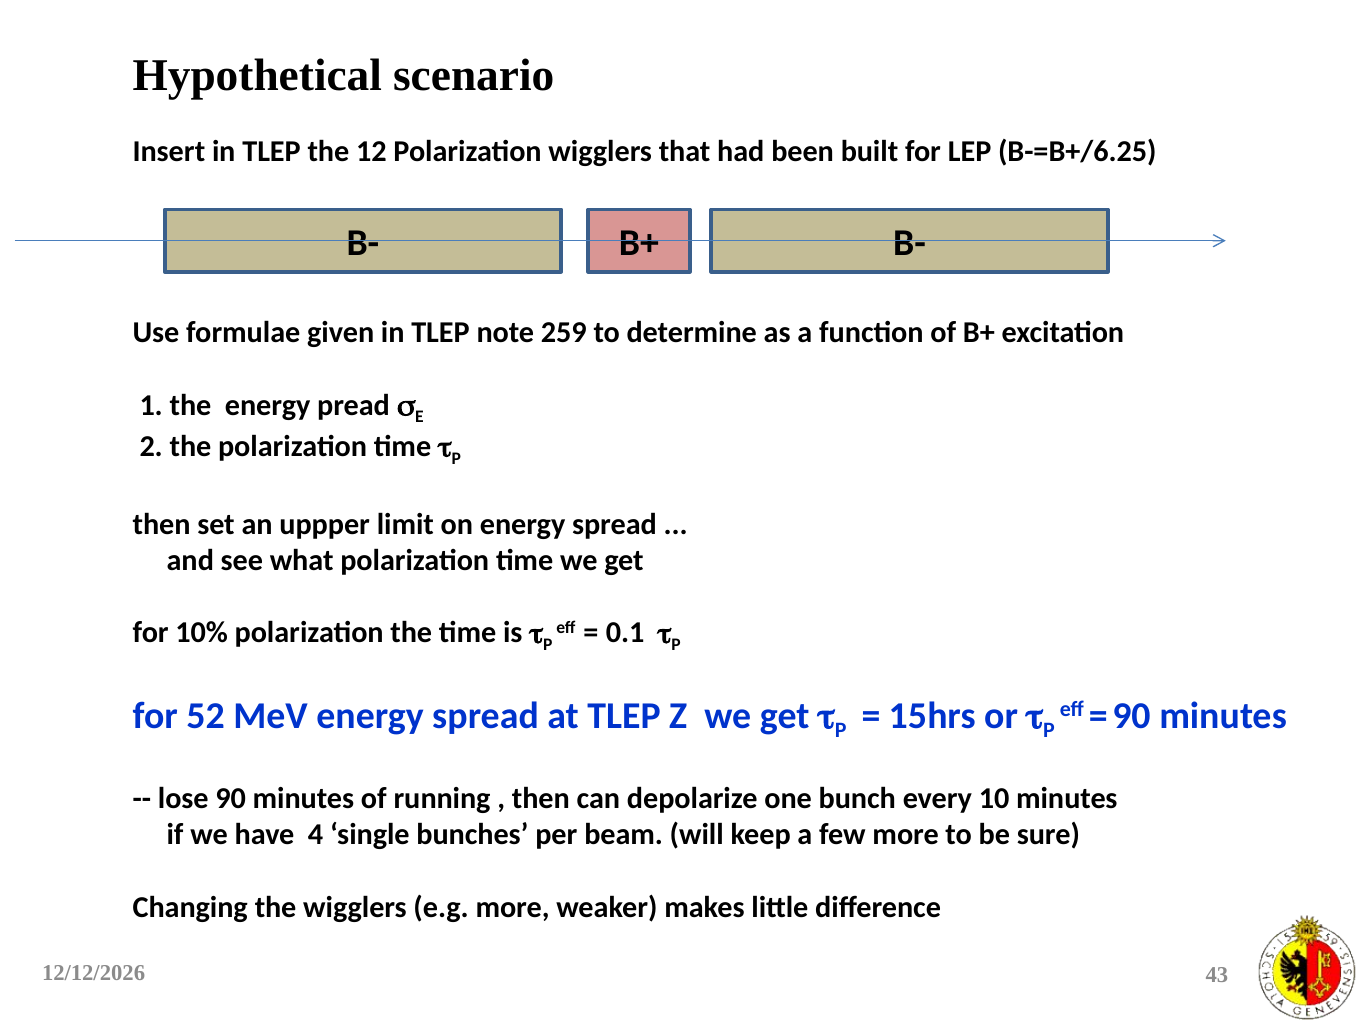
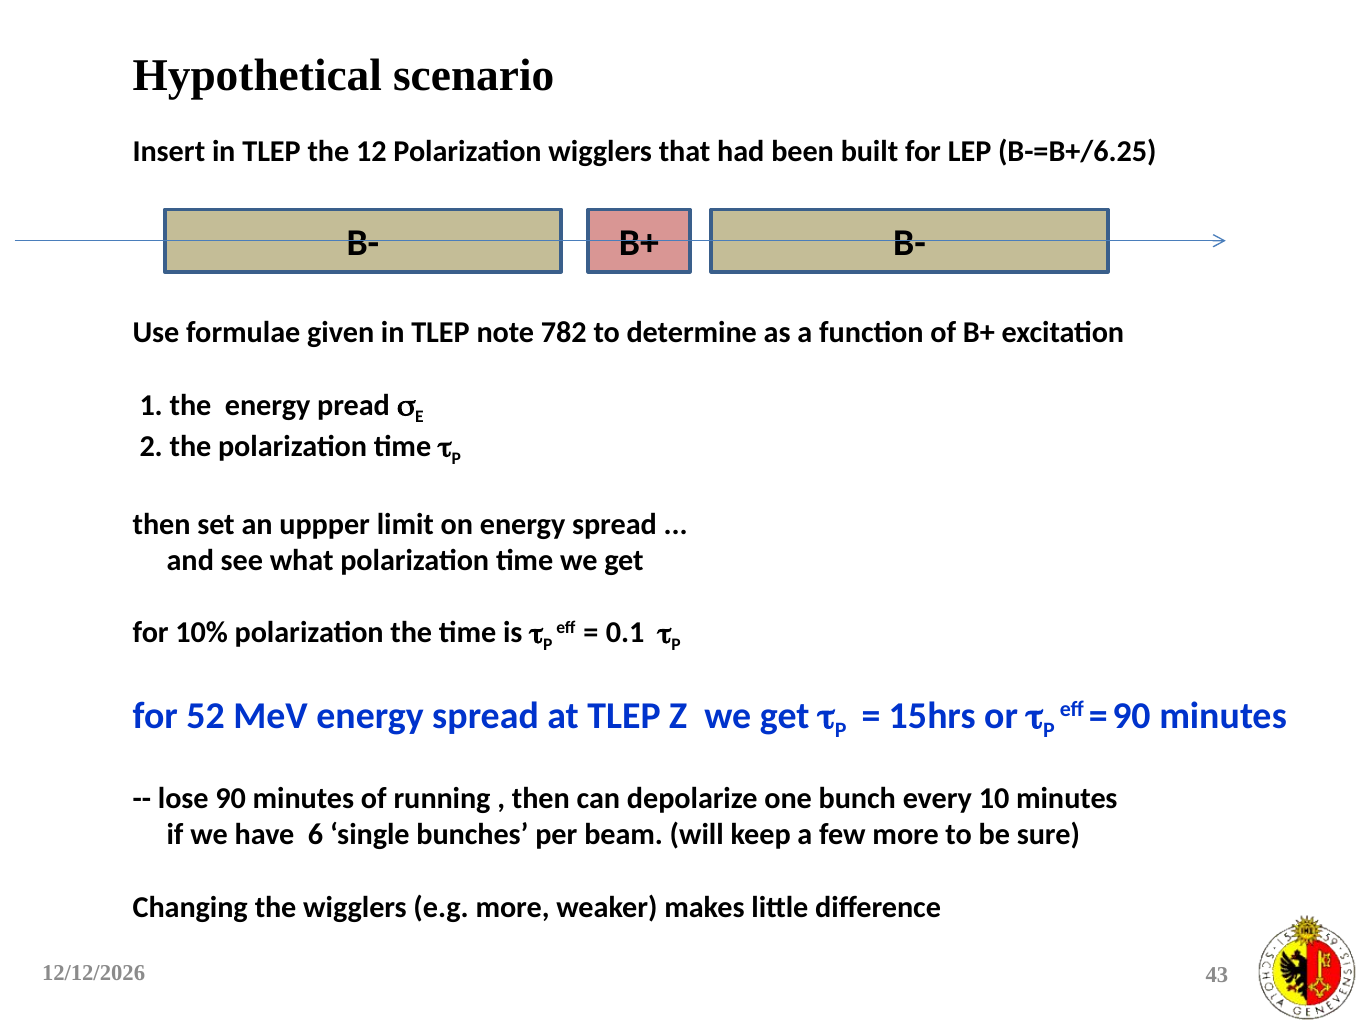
259: 259 -> 782 (564, 333)
4: 4 -> 6 (315, 834)
